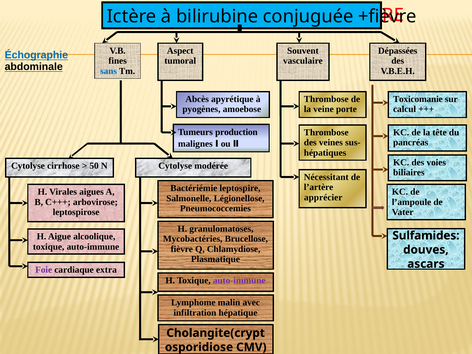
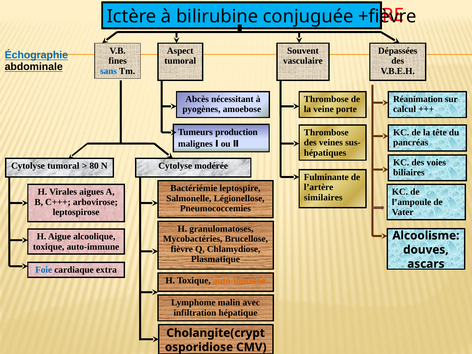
apyrétique: apyrétique -> nécessitant (232, 99)
Toxicomanie: Toxicomanie -> Réanimation (418, 99)
Cytolyse cirrhose: cirrhose -> tumoral (63, 166)
50: 50 -> 80 (94, 166)
Nécessitant: Nécessitant -> Fulminante (326, 177)
apprécier: apprécier -> similaires (323, 197)
Sulfamides: Sulfamides -> Alcoolisme (426, 236)
Foie colour: purple -> blue (44, 270)
auto-immune colour: purple -> orange (239, 280)
